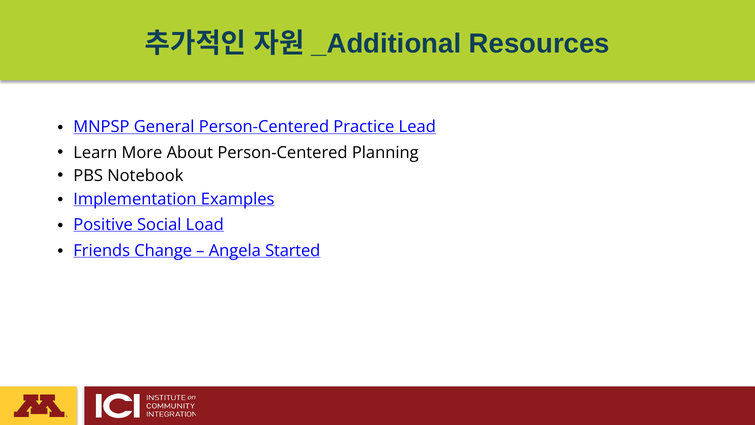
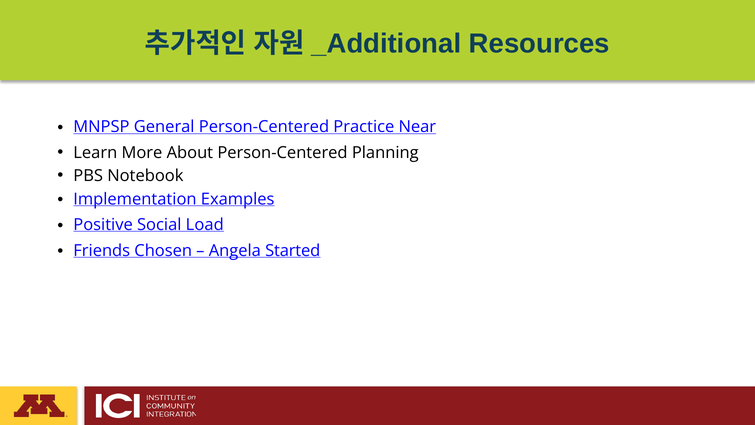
Lead: Lead -> Near (417, 127)
Change: Change -> Chosen (163, 250)
